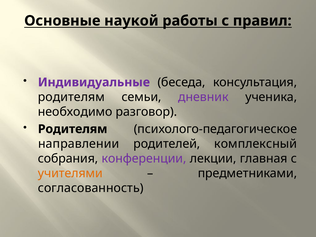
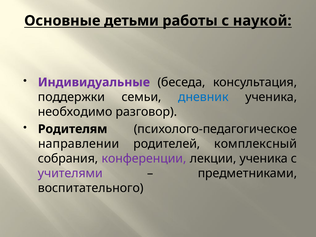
наукой: наукой -> детьми (131, 21)
правил: правил -> наукой (262, 21)
родителям: родителям -> поддержки (71, 97)
дневник colour: purple -> blue (203, 97)
лекции главная: главная -> ученика (264, 159)
учителями colour: orange -> purple (70, 173)
согласованность: согласованность -> воспитательного (91, 188)
